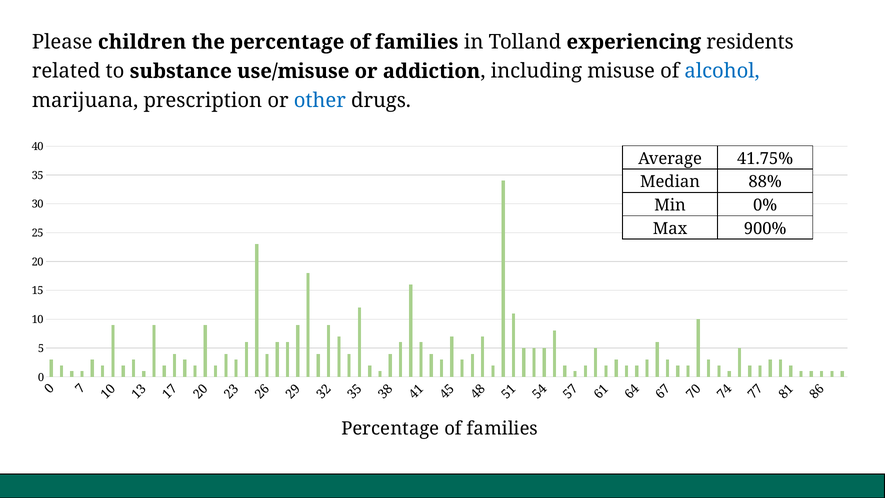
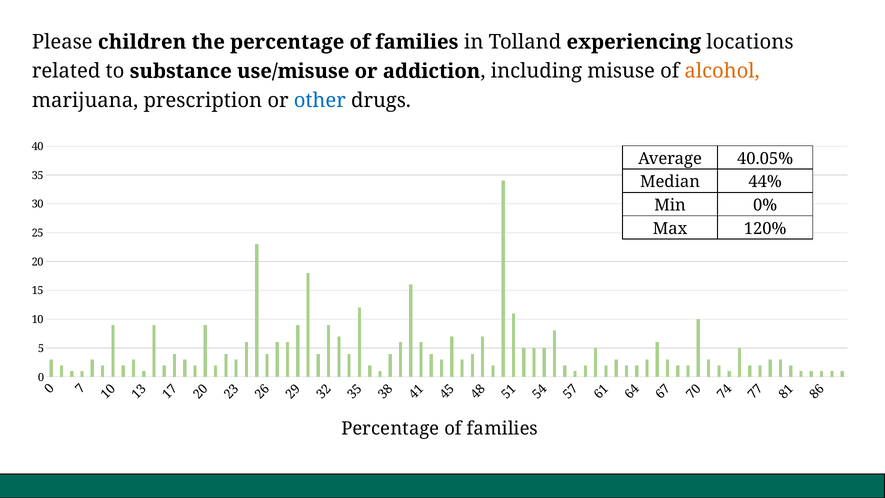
residents: residents -> locations (750, 42)
alcohol colour: blue -> orange (722, 71)
41.75%: 41.75% -> 40.05% (765, 159)
88%: 88% -> 44% (765, 182)
900%: 900% -> 120% (765, 229)
